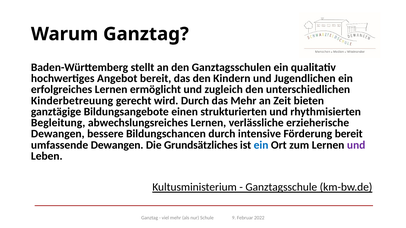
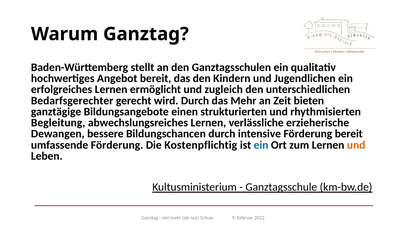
Kinderbetreuung: Kinderbetreuung -> Bedarfsgerechter (72, 101)
umfassende Dewangen: Dewangen -> Förderung (117, 145)
Grundsätzliches: Grundsätzliches -> Kostenpflichtig (201, 145)
und colour: purple -> orange (356, 145)
